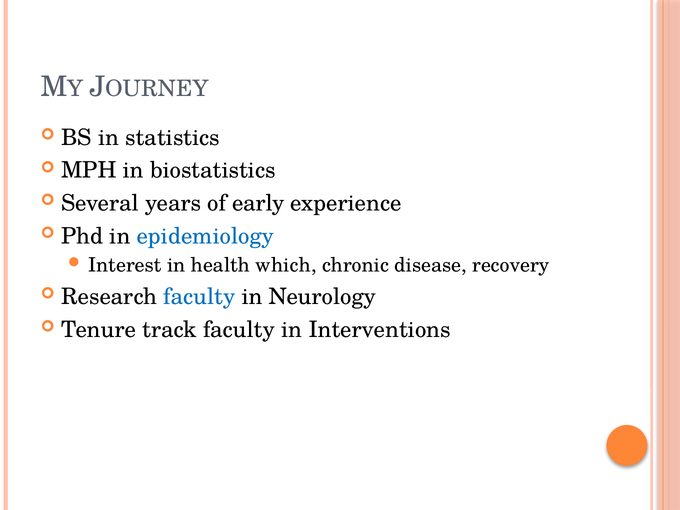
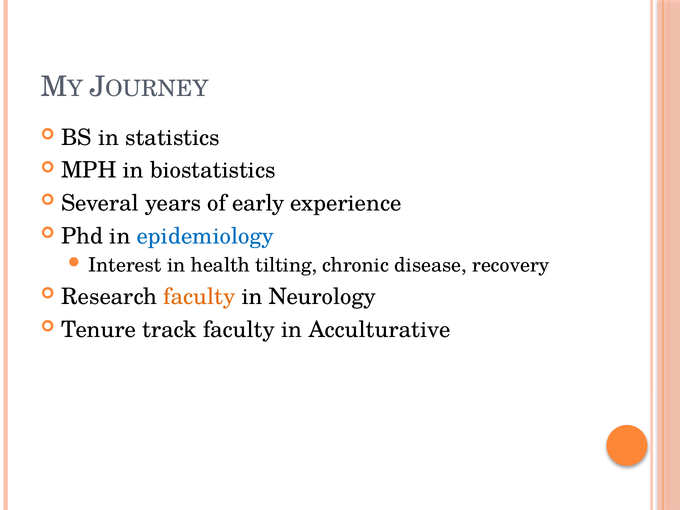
which: which -> tilting (286, 265)
faculty colour: blue -> orange (199, 297)
Interventions: Interventions -> Acculturative (380, 330)
